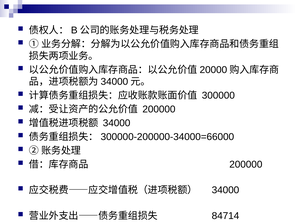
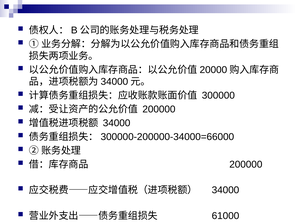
84714: 84714 -> 61000 (225, 216)
